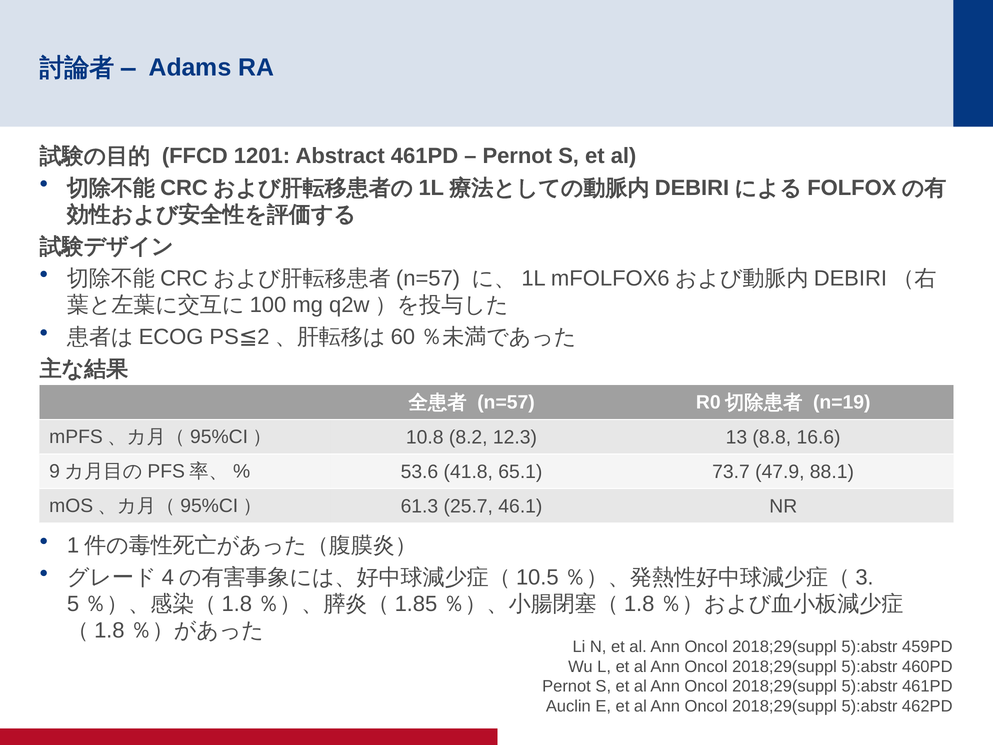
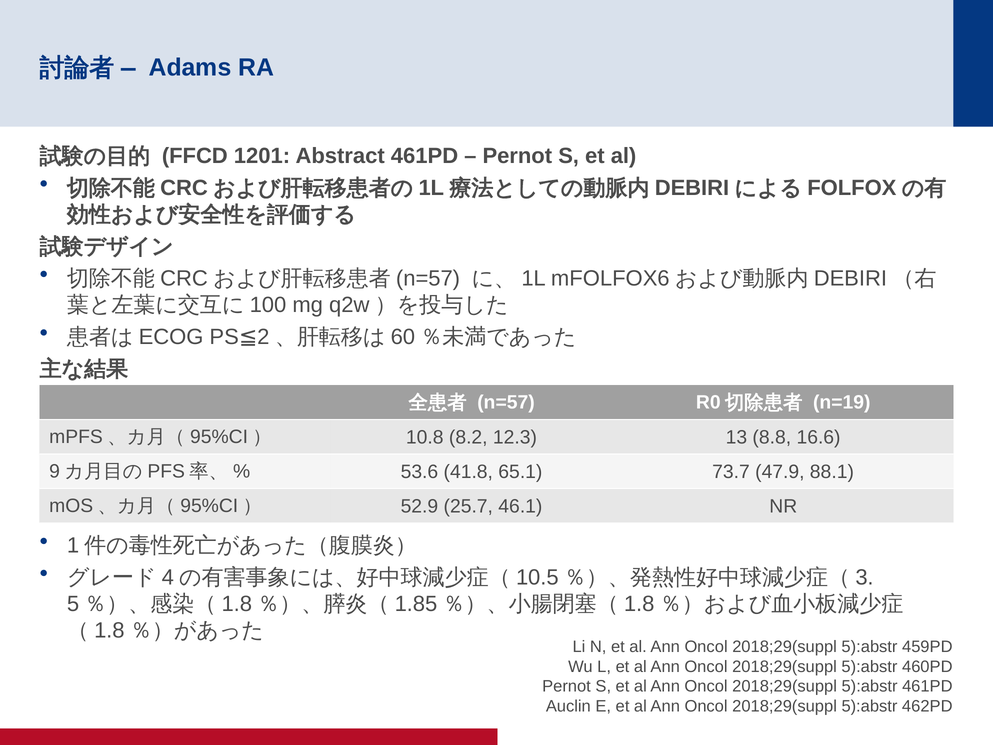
61.3: 61.3 -> 52.9 (419, 506)
